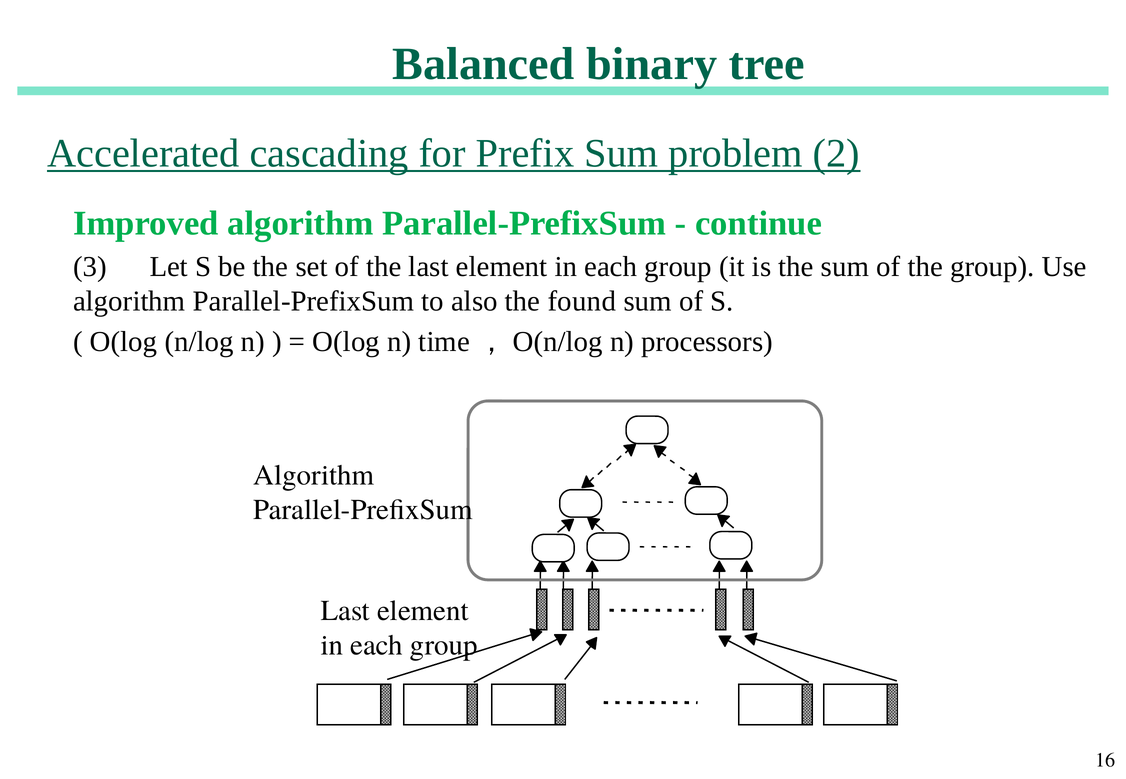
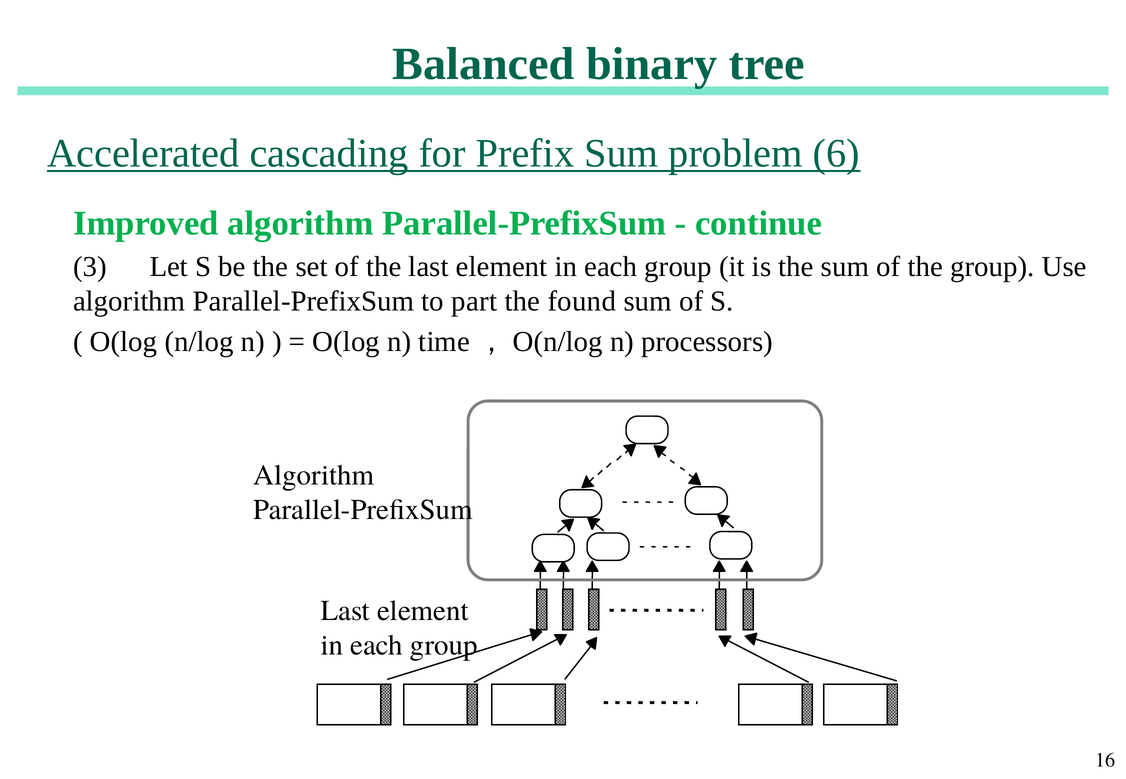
2: 2 -> 6 (836, 153)
also: also -> part (474, 301)
